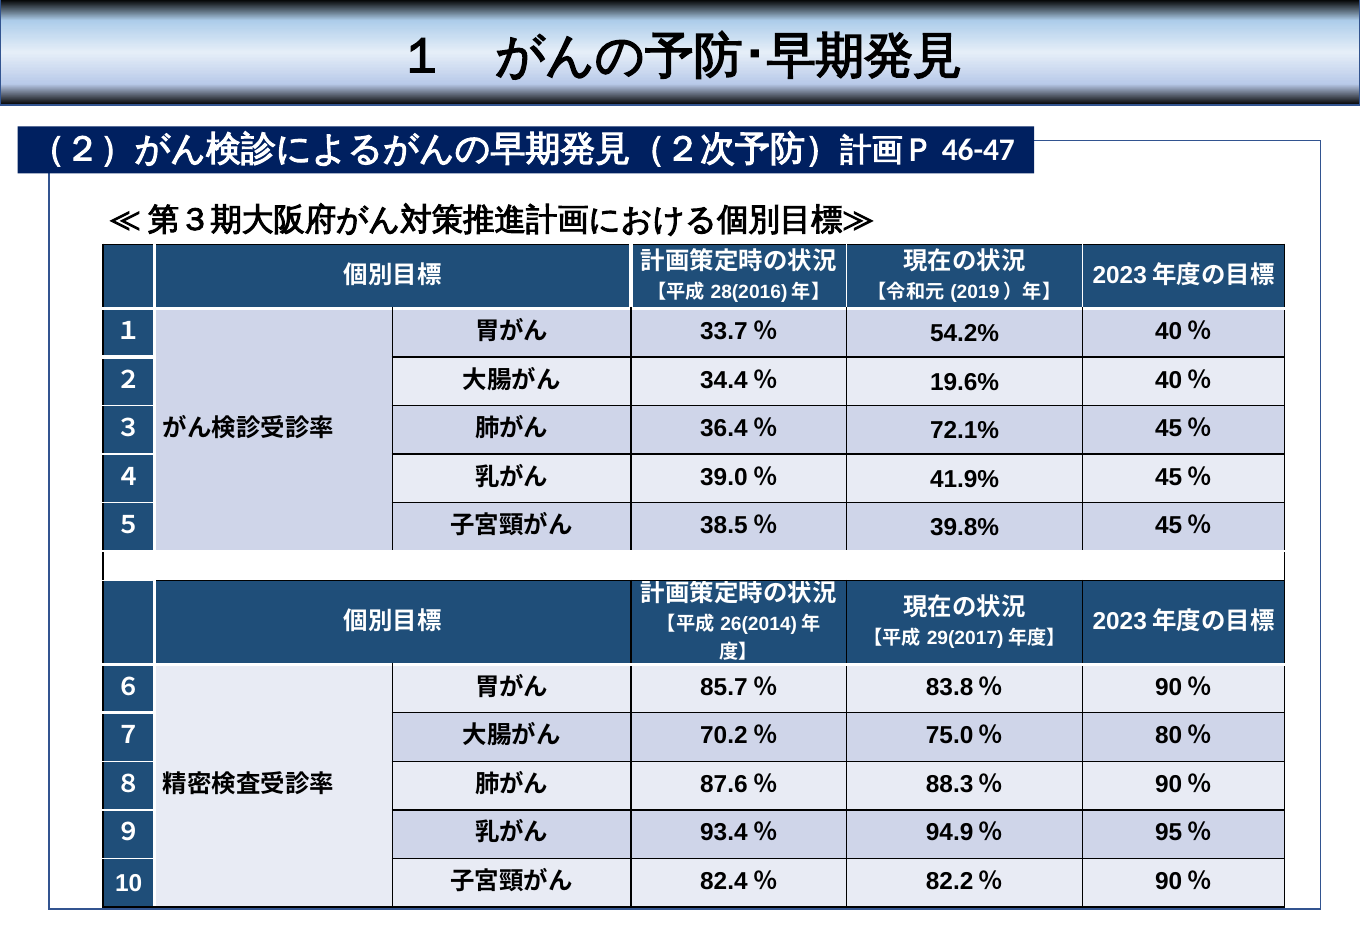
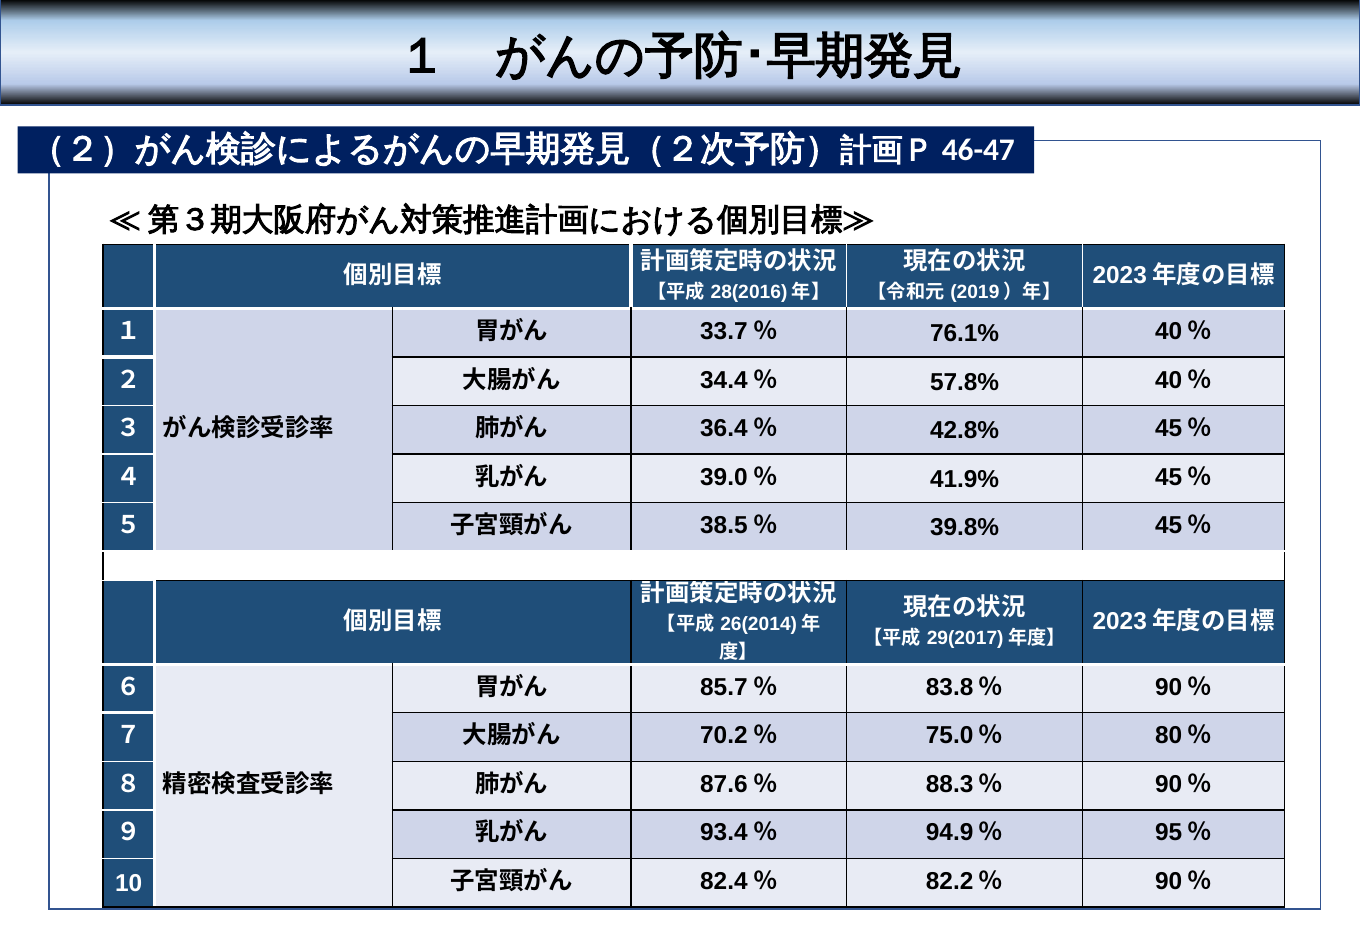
54.2%: 54.2% -> 76.1% (965, 333)
19.6%: 19.6% -> 57.8% (965, 382)
72.1%: 72.1% -> 42.8% (965, 430)
